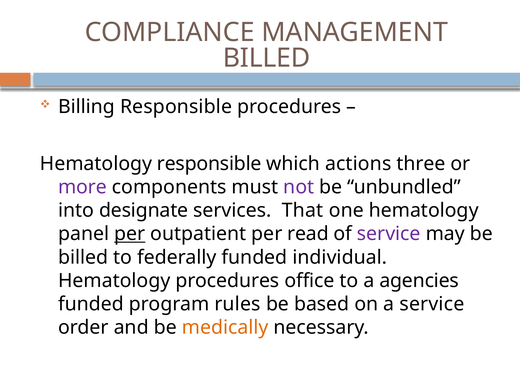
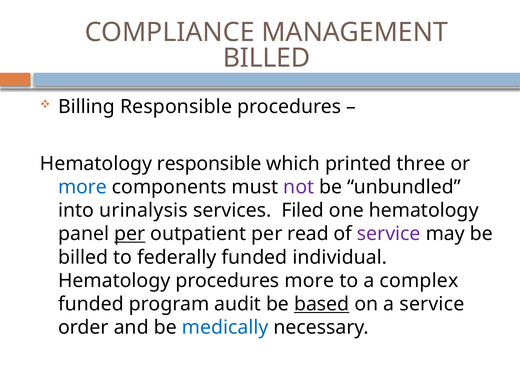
actions: actions -> printed (358, 164)
more colour: purple -> blue (83, 187)
designate: designate -> urinalysis (144, 210)
That: That -> Filed (303, 210)
procedures office: office -> more (309, 281)
agencies: agencies -> complex (419, 281)
rules: rules -> audit (238, 304)
based underline: none -> present (322, 304)
medically colour: orange -> blue (225, 328)
